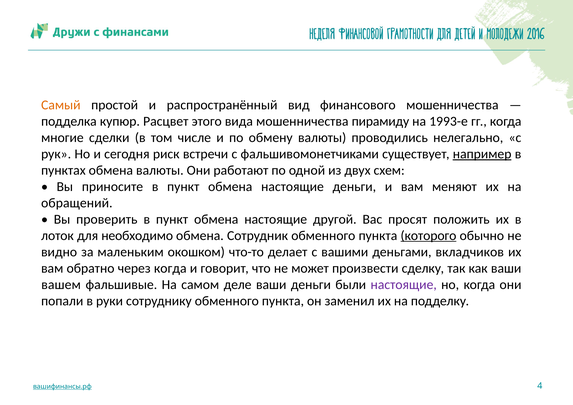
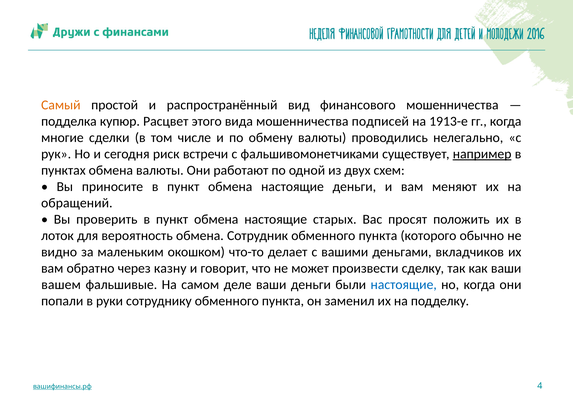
пирамиду: пирамиду -> подписей (380, 121)
1993-е: 1993-е -> 1913-е (449, 121)
другой: другой -> старых (335, 219)
необходимо: необходимо -> вероятность (137, 236)
которого underline: present -> none (428, 236)
через когда: когда -> казну (170, 269)
настоящие colour: purple -> blue (404, 285)
